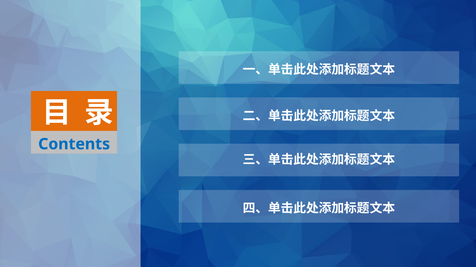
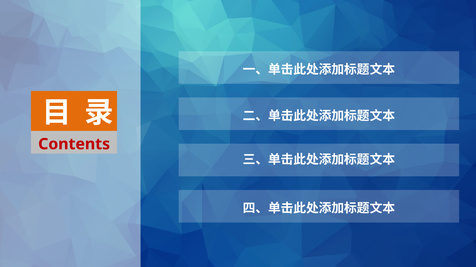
Contents colour: blue -> red (74, 144)
